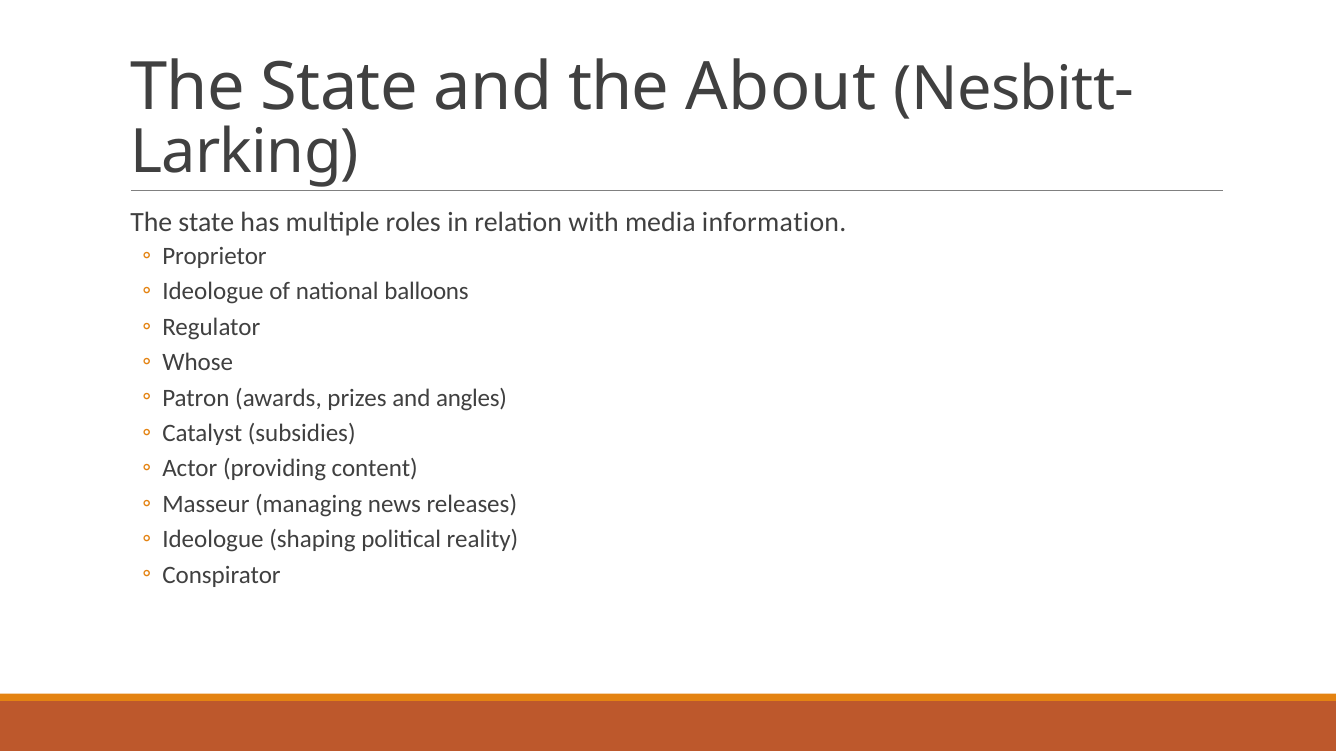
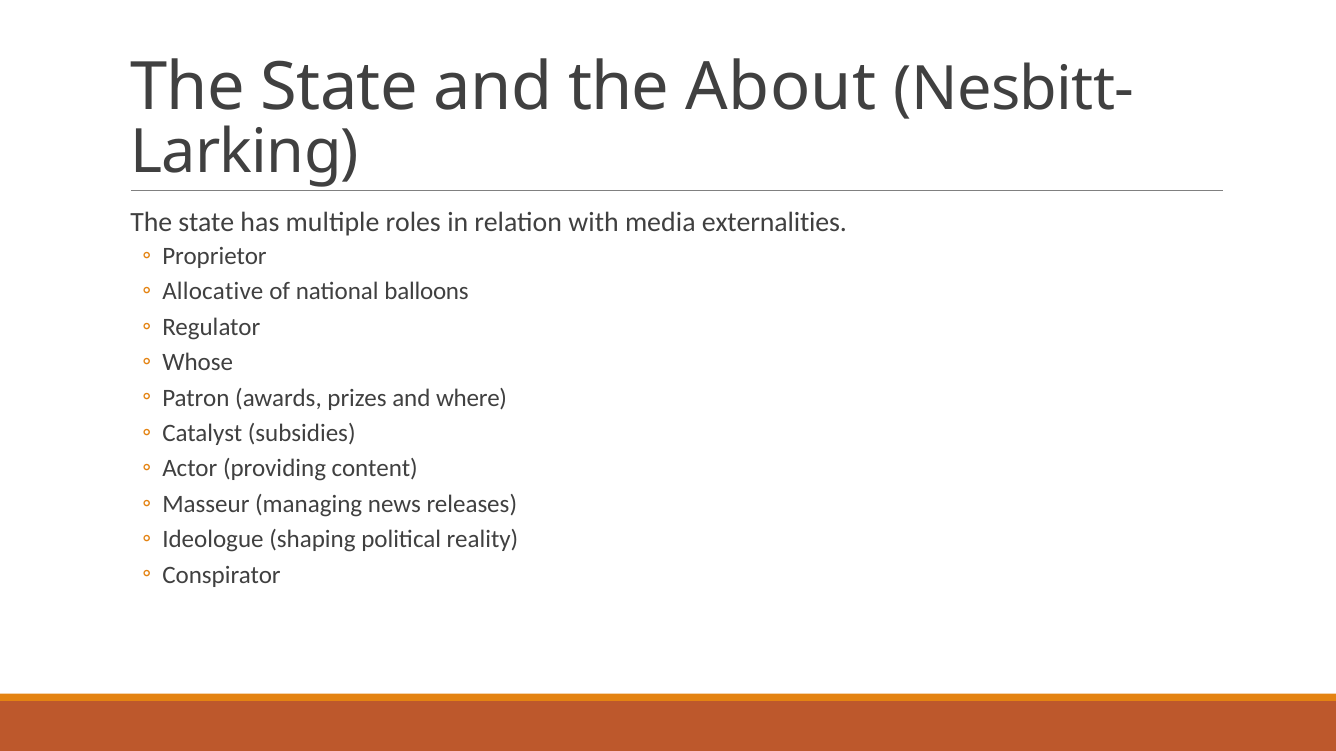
information: information -> externalities (774, 222)
Ideologue: Ideologue -> Allocative (213, 292)
angles: angles -> where (472, 398)
